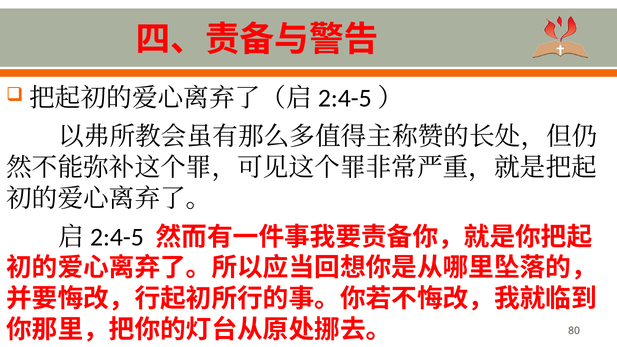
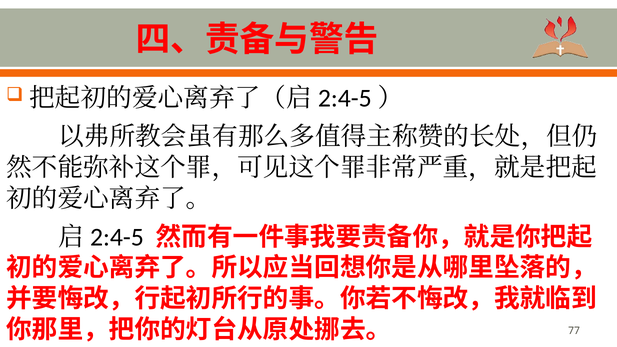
80: 80 -> 77 (574, 331)
